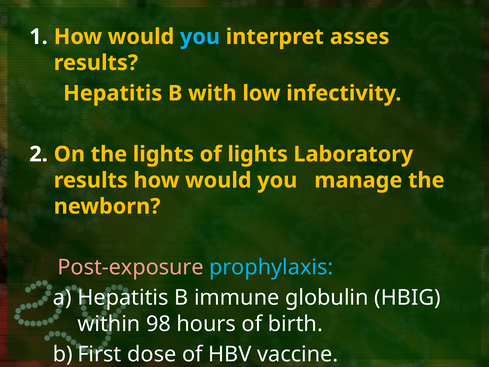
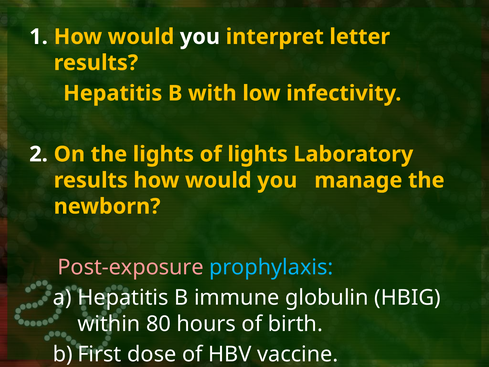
you colour: light blue -> white (200, 37)
asses: asses -> letter (360, 37)
98: 98 -> 80 (158, 324)
